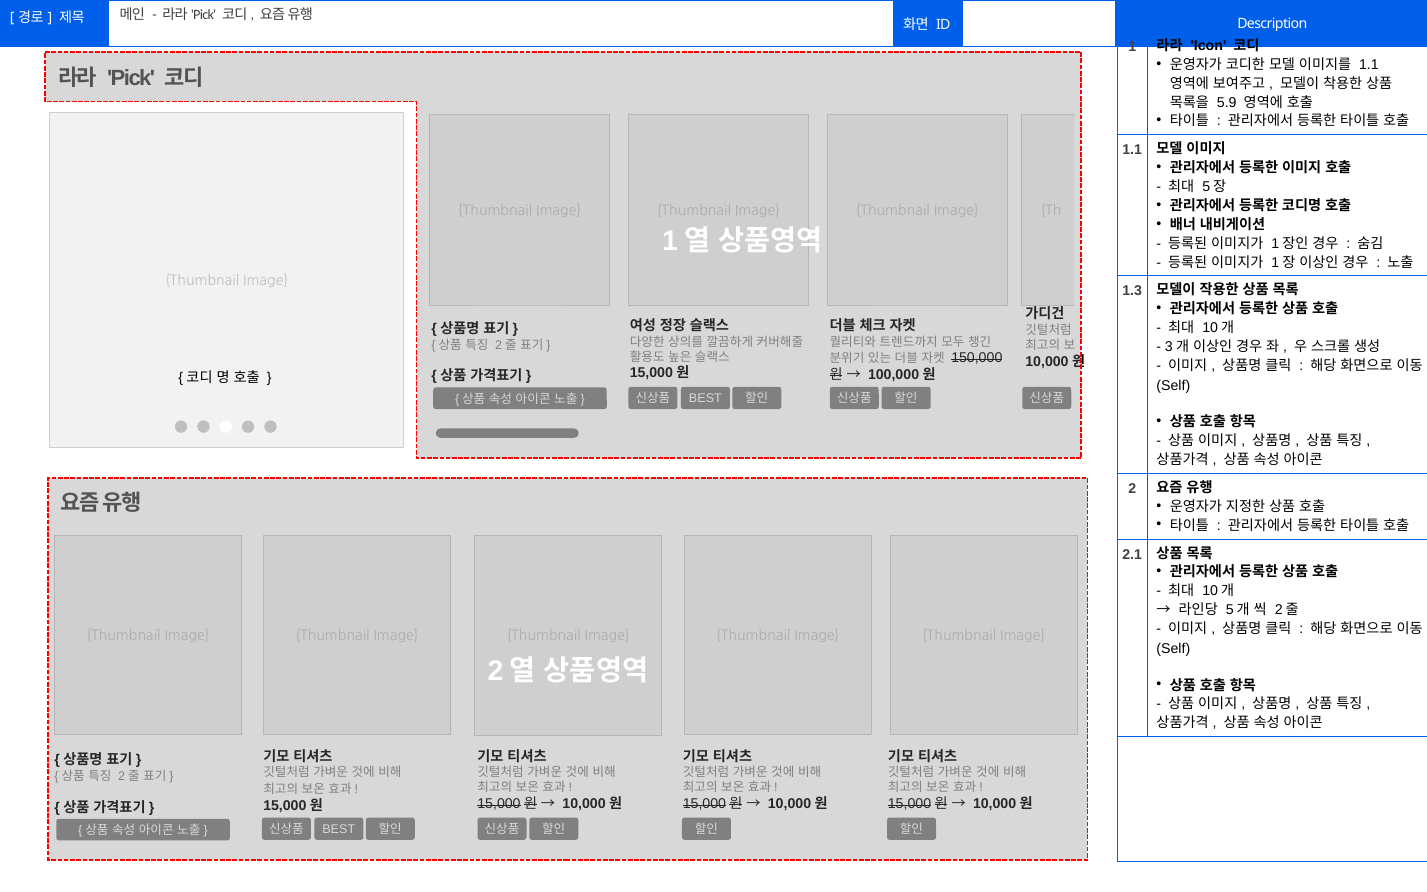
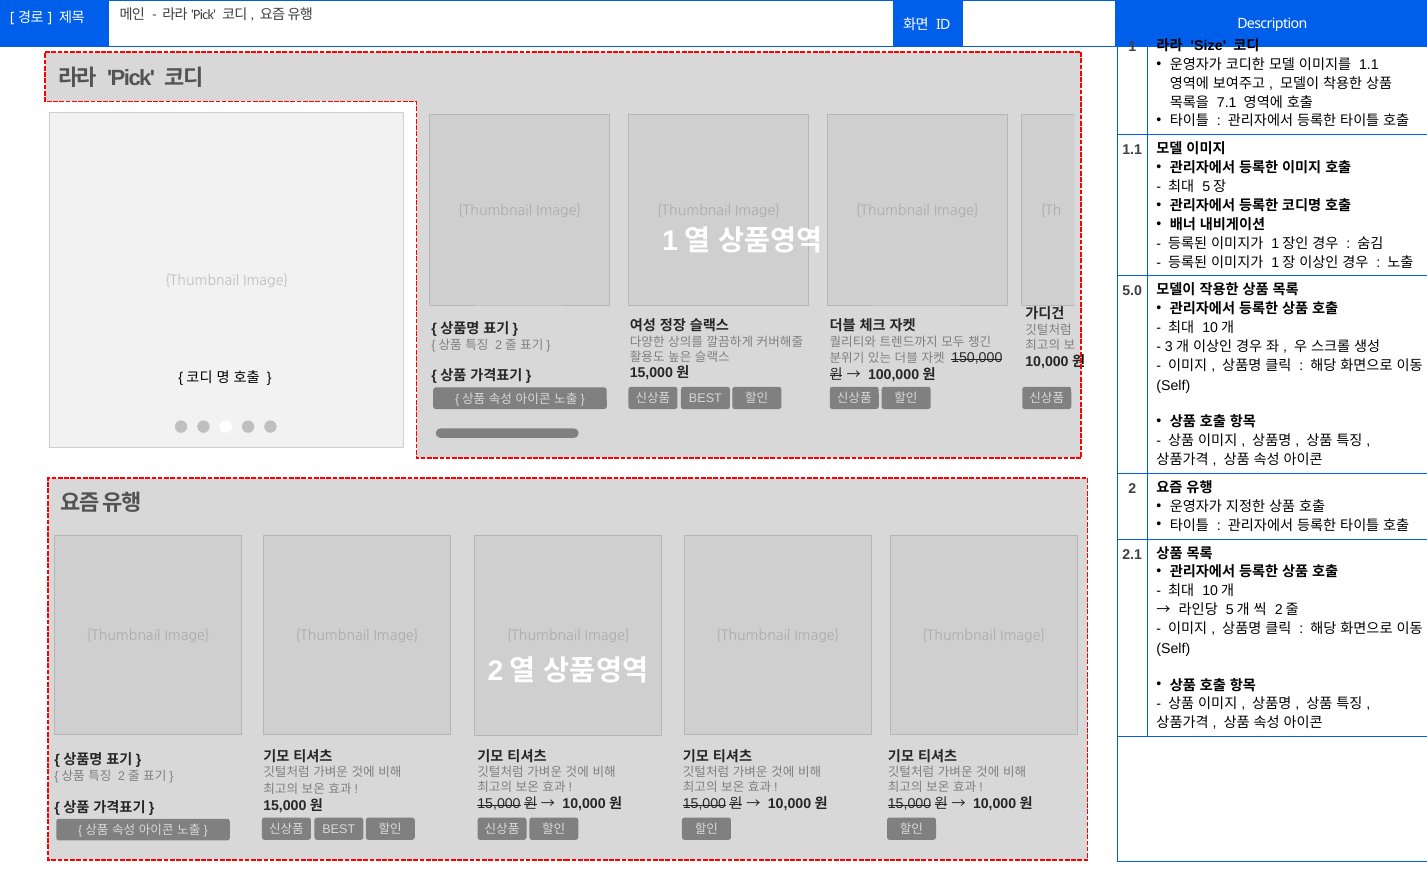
Icon: Icon -> Size (1208, 46)
5.9: 5.9 -> 7.1 (1227, 102)
1.3: 1.3 -> 5.0 (1132, 291)
